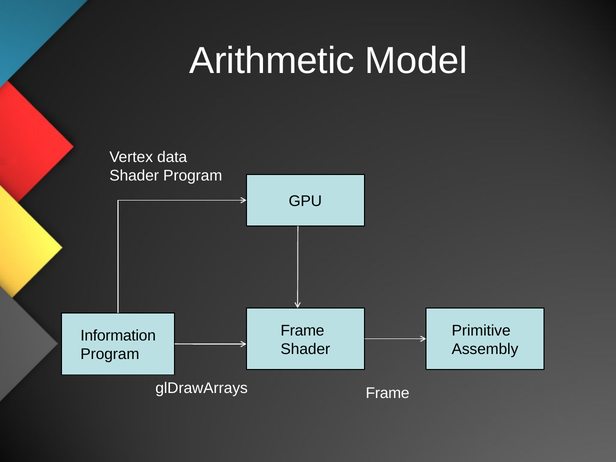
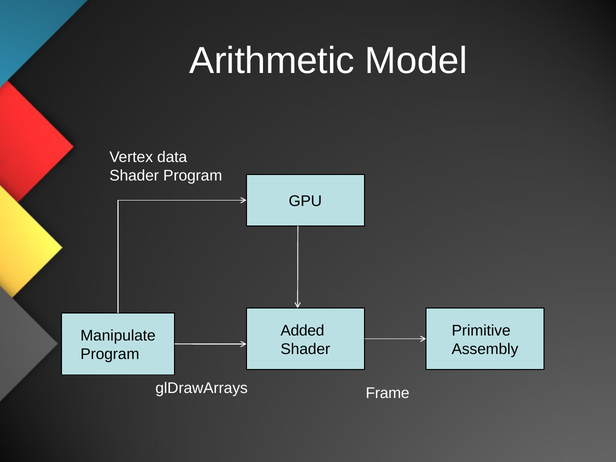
Frame: Frame -> Added (302, 331)
Information: Information -> Manipulate (118, 336)
